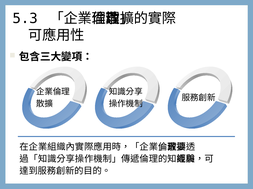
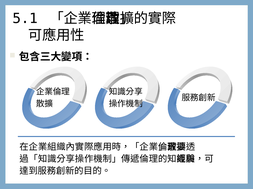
5.3: 5.3 -> 5.1 (25, 19)
